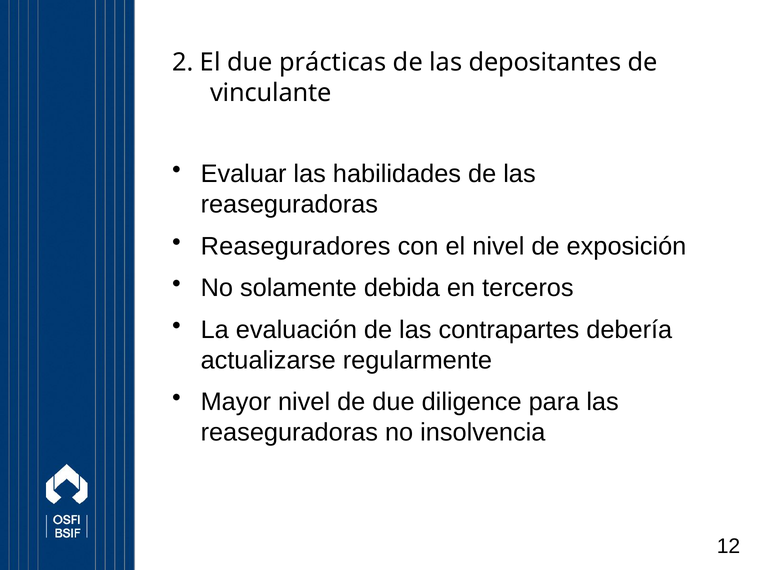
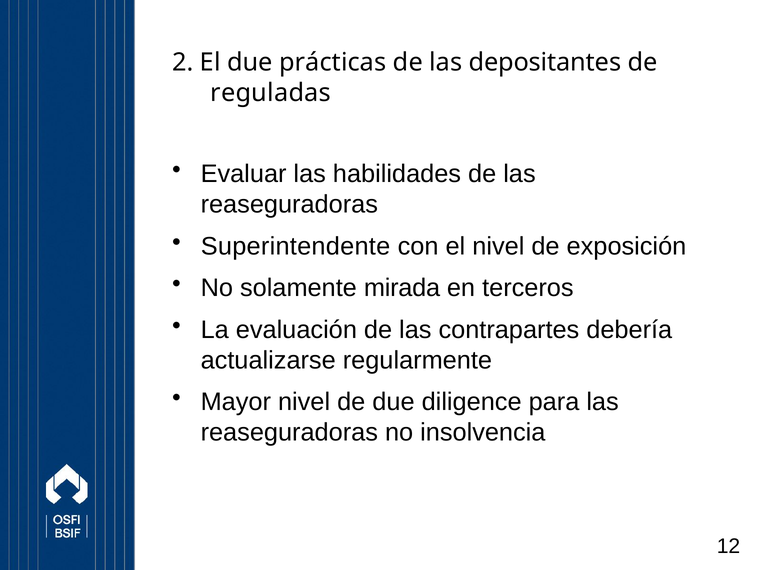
vinculante: vinculante -> reguladas (271, 93)
Reaseguradores: Reaseguradores -> Superintendente (296, 246)
debida: debida -> mirada (402, 288)
